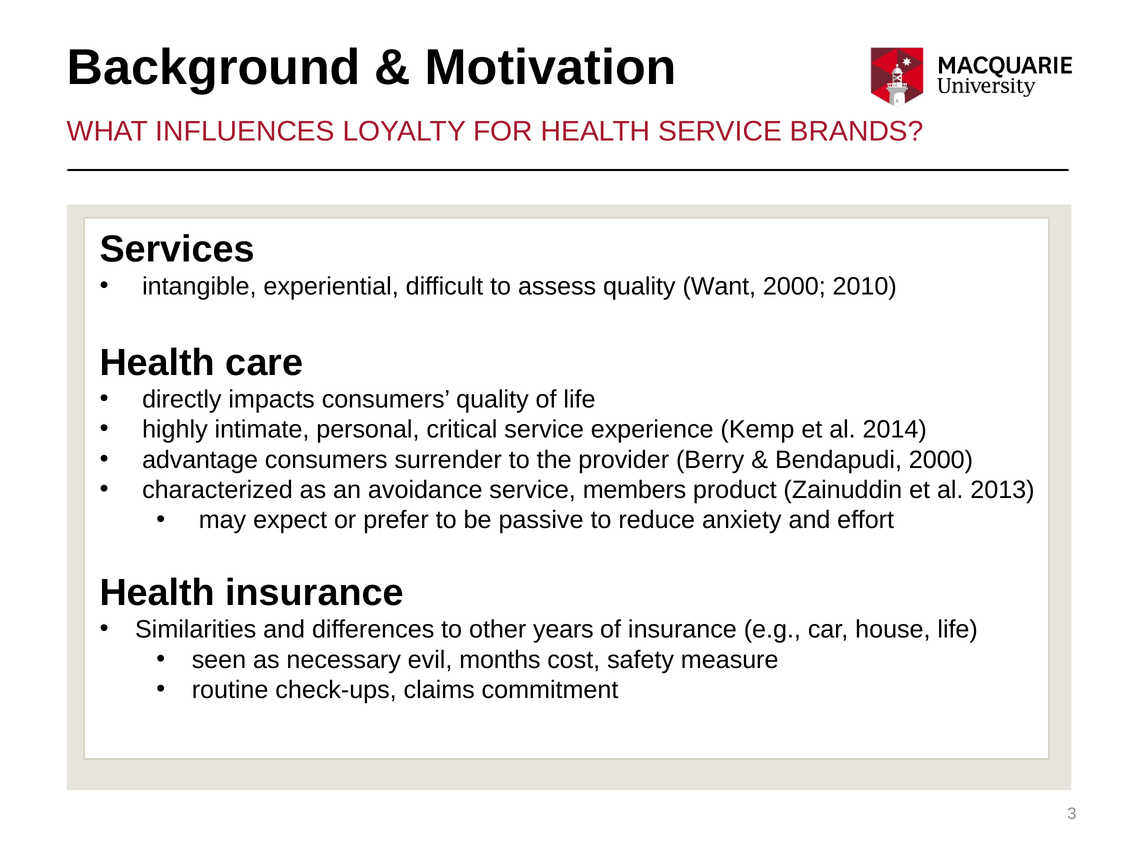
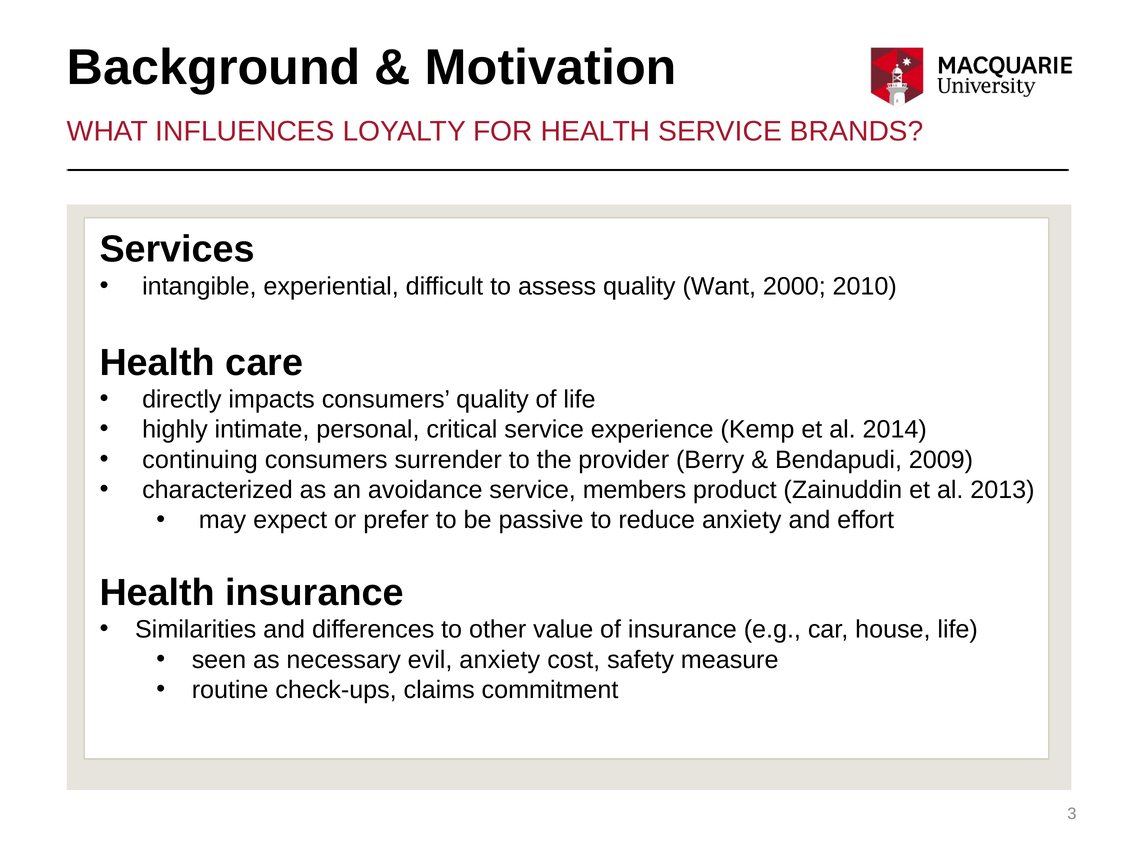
advantage: advantage -> continuing (200, 460)
Bendapudi 2000: 2000 -> 2009 (941, 460)
years: years -> value (563, 630)
evil months: months -> anxiety (500, 660)
